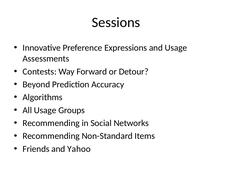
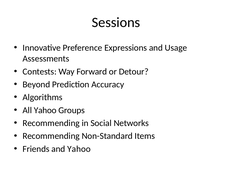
All Usage: Usage -> Yahoo (45, 110)
